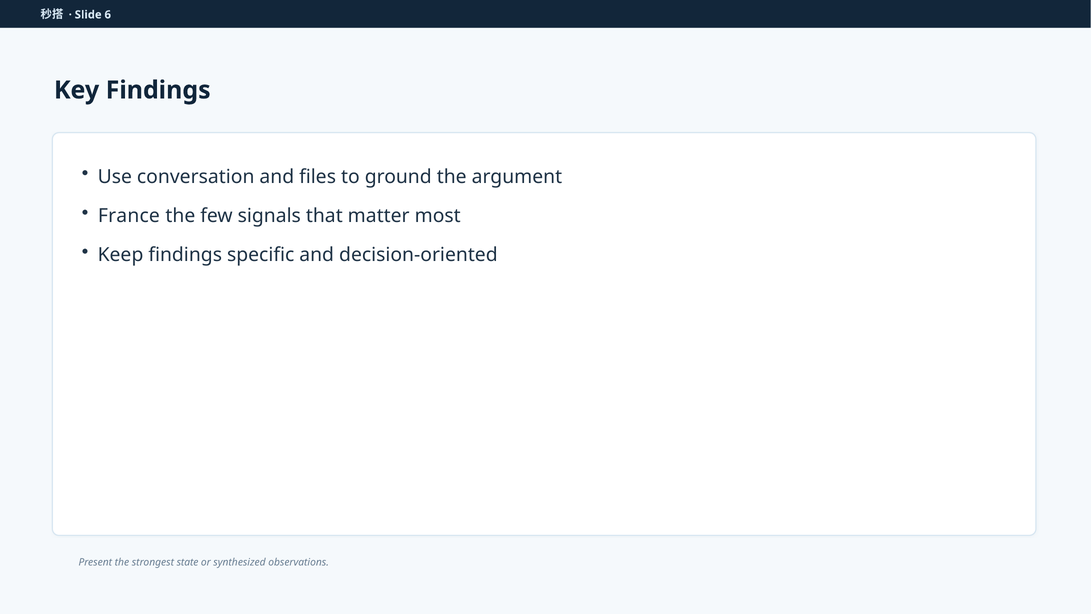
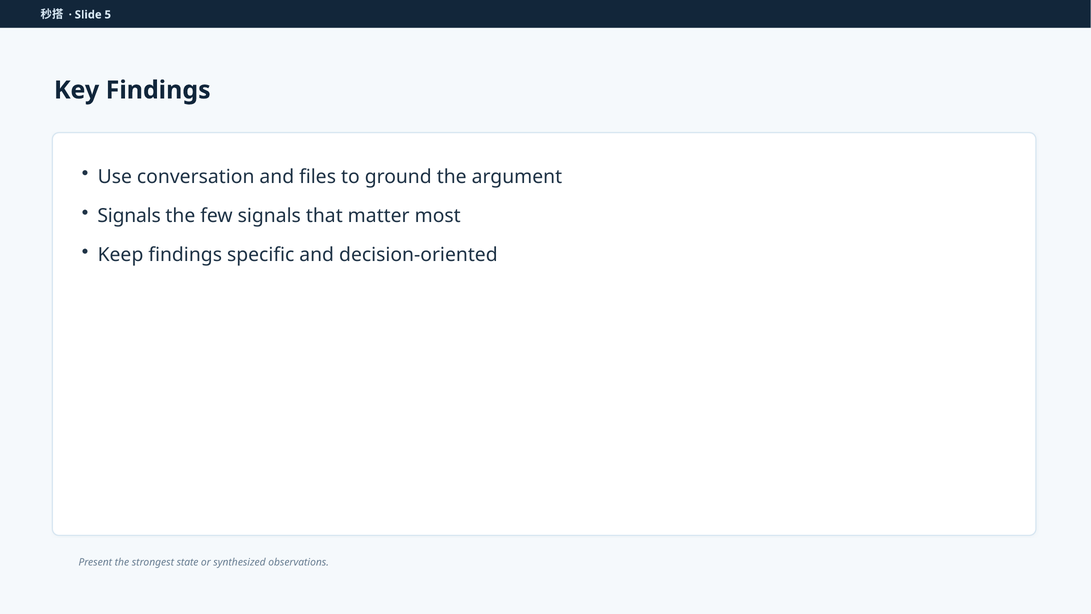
6: 6 -> 5 (108, 15)
France: France -> Signals (129, 216)
